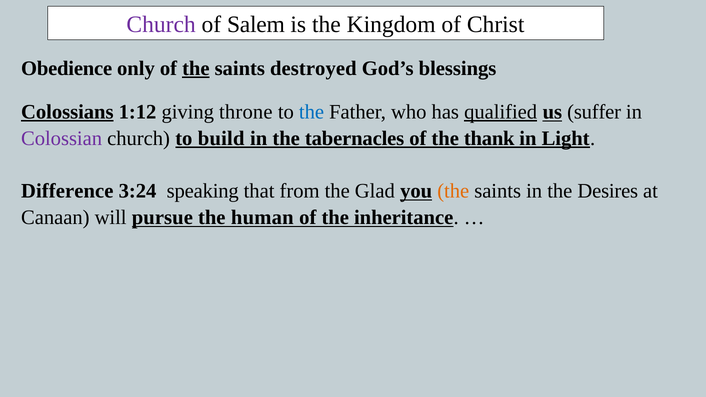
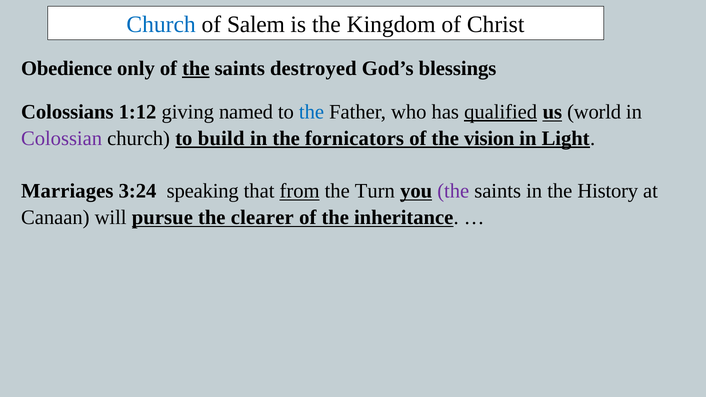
Church colour: purple -> blue (161, 25)
Colossians underline: present -> none (67, 112)
throne: throne -> named (246, 112)
suffer: suffer -> world (594, 112)
tabernacles: tabernacles -> fornicators (354, 138)
thank: thank -> vision (489, 138)
Difference: Difference -> Marriages (67, 191)
from underline: none -> present (300, 191)
Glad: Glad -> Turn (375, 191)
the colour: orange -> purple (453, 191)
Desires: Desires -> History (608, 191)
human: human -> clearer (262, 218)
